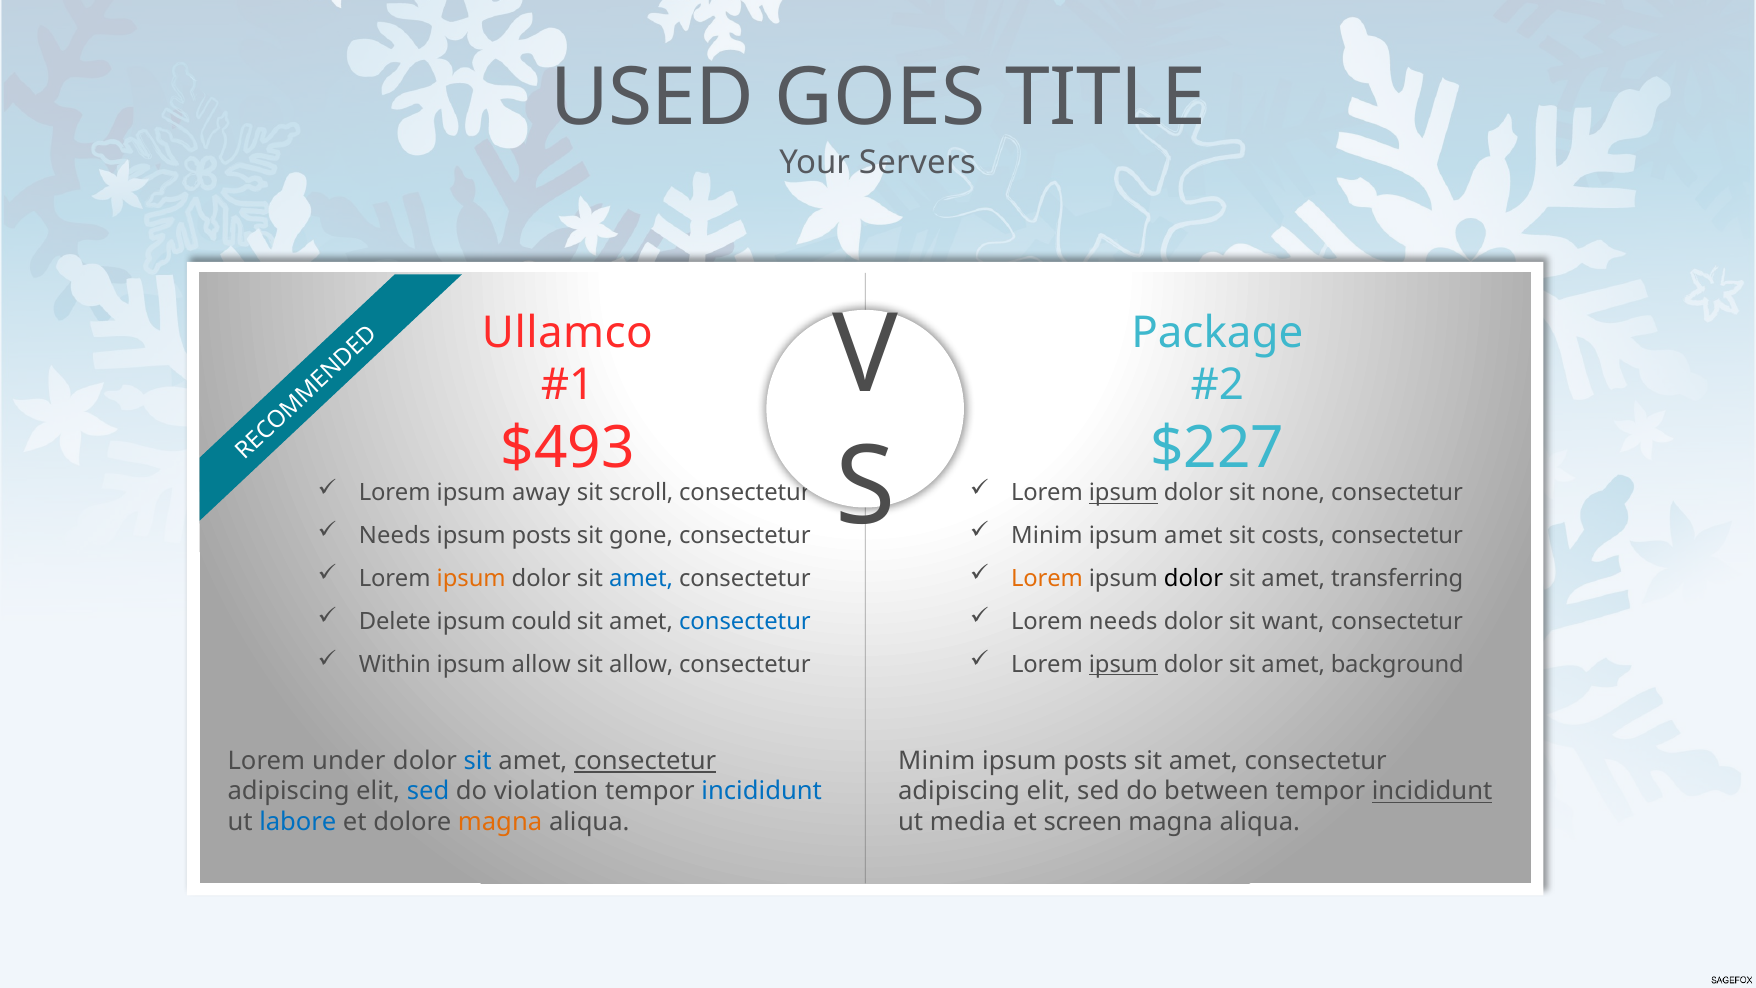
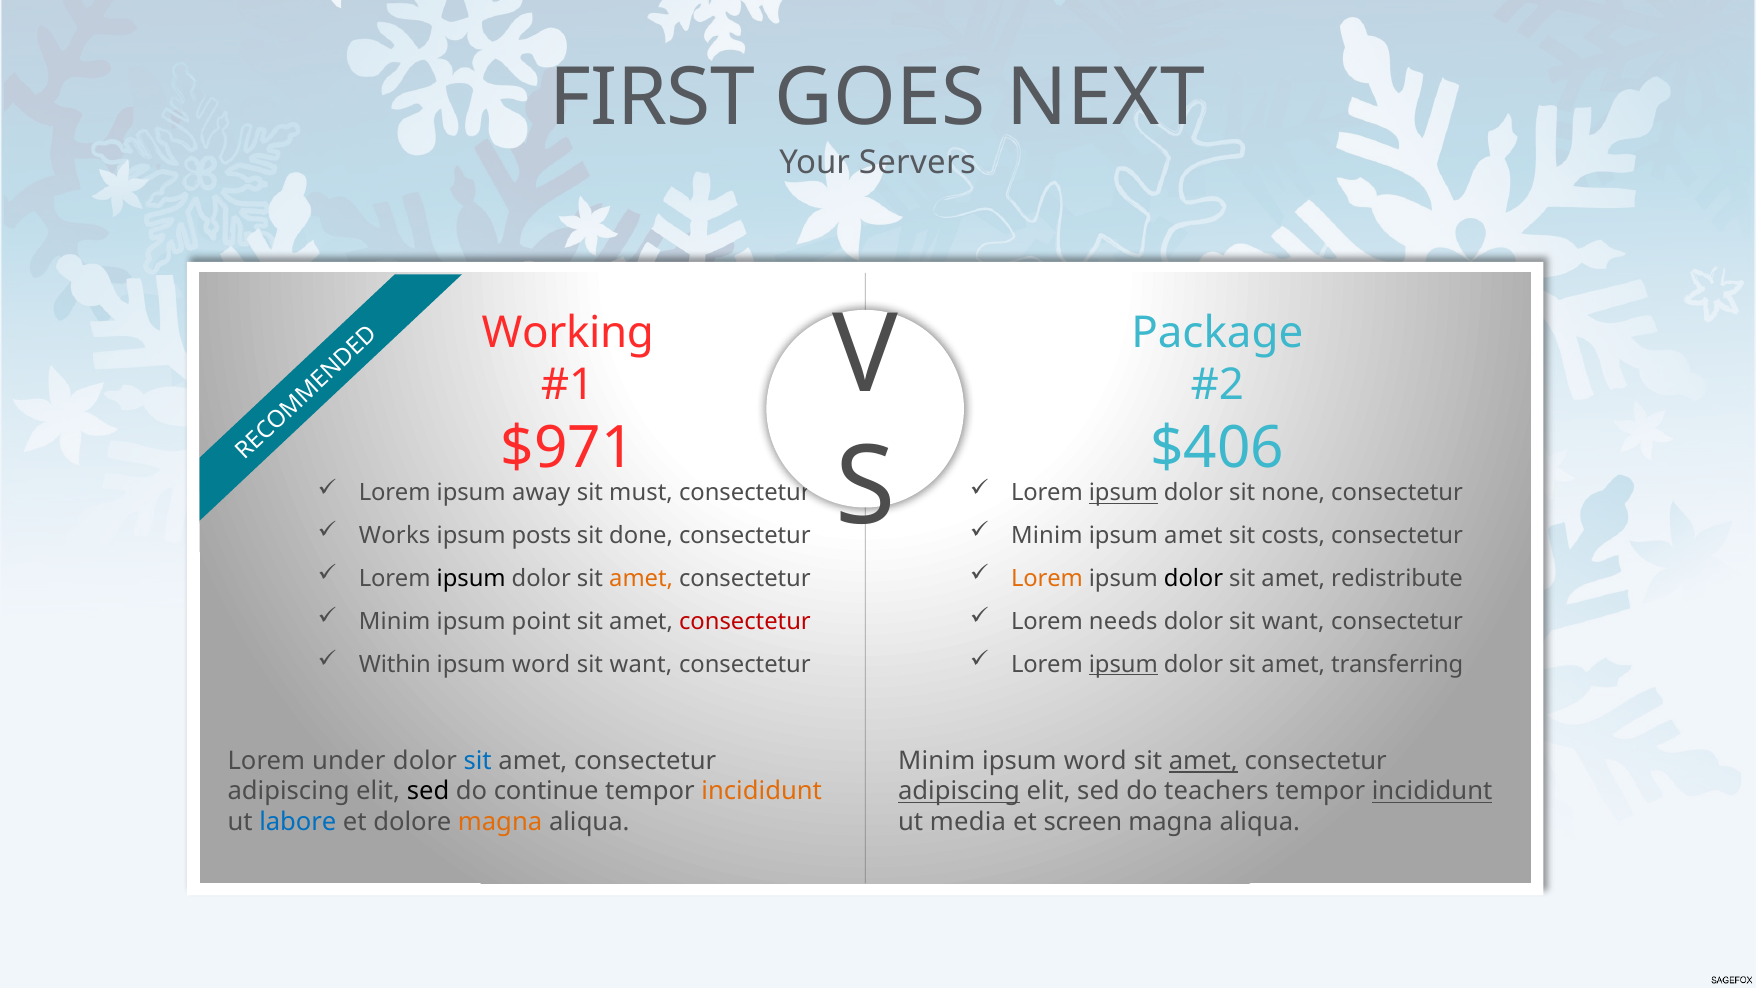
USED: USED -> FIRST (652, 98)
TITLE: TITLE -> NEXT (1106, 98)
Ullamco: Ullamco -> Working (568, 333)
$493: $493 -> $971 (568, 448)
$227: $227 -> $406 (1217, 448)
scroll: scroll -> must (641, 493)
Needs: Needs -> Works (395, 536)
gone: gone -> done (641, 536)
ipsum colour: orange -> black (471, 579)
amet colour: blue -> orange (641, 579)
transferring: transferring -> redistribute (1397, 579)
Delete: Delete -> Minim (395, 621)
could: could -> point (541, 621)
consectetur colour: blue -> red (745, 621)
allow: allow -> word (541, 664)
allow: allow -> want (641, 664)
background: background -> transferring (1397, 664)
consectetur underline: present -> none (645, 761)
posts: posts -> word (1095, 761)
amet underline: none -> present (1203, 761)
sed colour: blue -> black (428, 791)
violation: violation -> continue (546, 791)
incididunt colour: blue -> orange (762, 791)
adipiscing underline: none -> present (959, 791)
between: between -> teachers (1216, 791)
